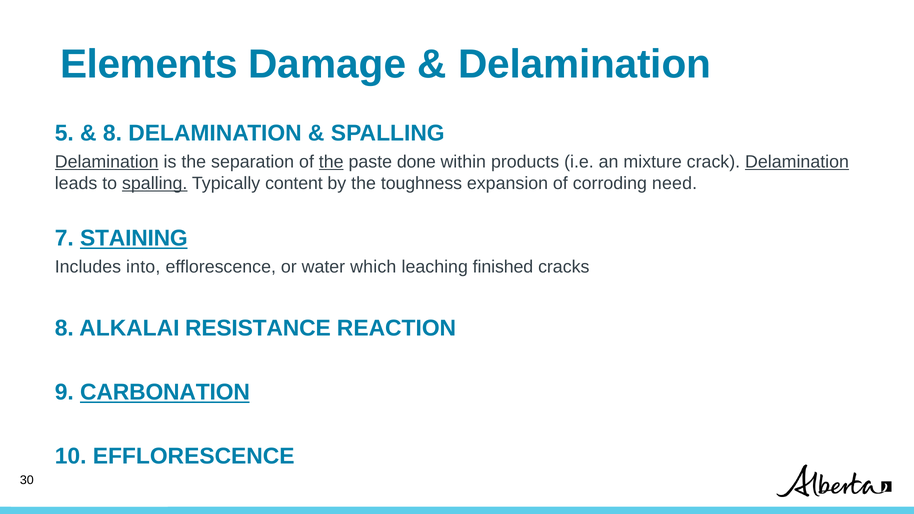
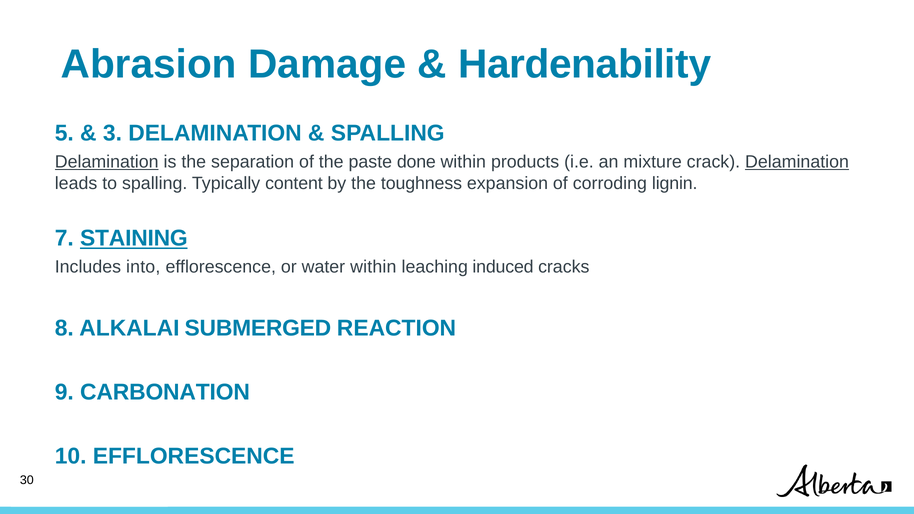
Elements: Elements -> Abrasion (149, 65)
Delamination: Delamination -> Hardenability (585, 65)
8: 8 -> 3 (112, 133)
the underline: present -> none (331, 162)
spalling underline: present -> none (155, 183)
need: need -> lignin (675, 183)
water which: which -> within (373, 267)
finished: finished -> induced (503, 267)
RESISTANCE: RESISTANCE -> SUBMERGED (258, 328)
CARBONATION underline: present -> none (165, 392)
